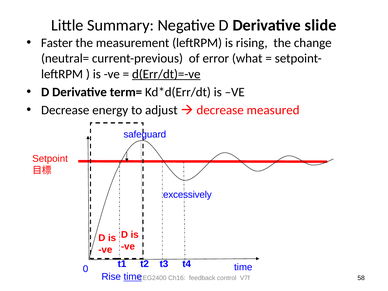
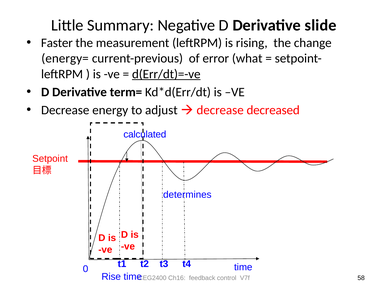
neutral=: neutral= -> energy= (65, 58)
measured: measured -> decreased (273, 110)
safeguard: safeguard -> calculated (145, 134)
excessively: excessively -> determines (187, 195)
time underline: present -> none (133, 277)
